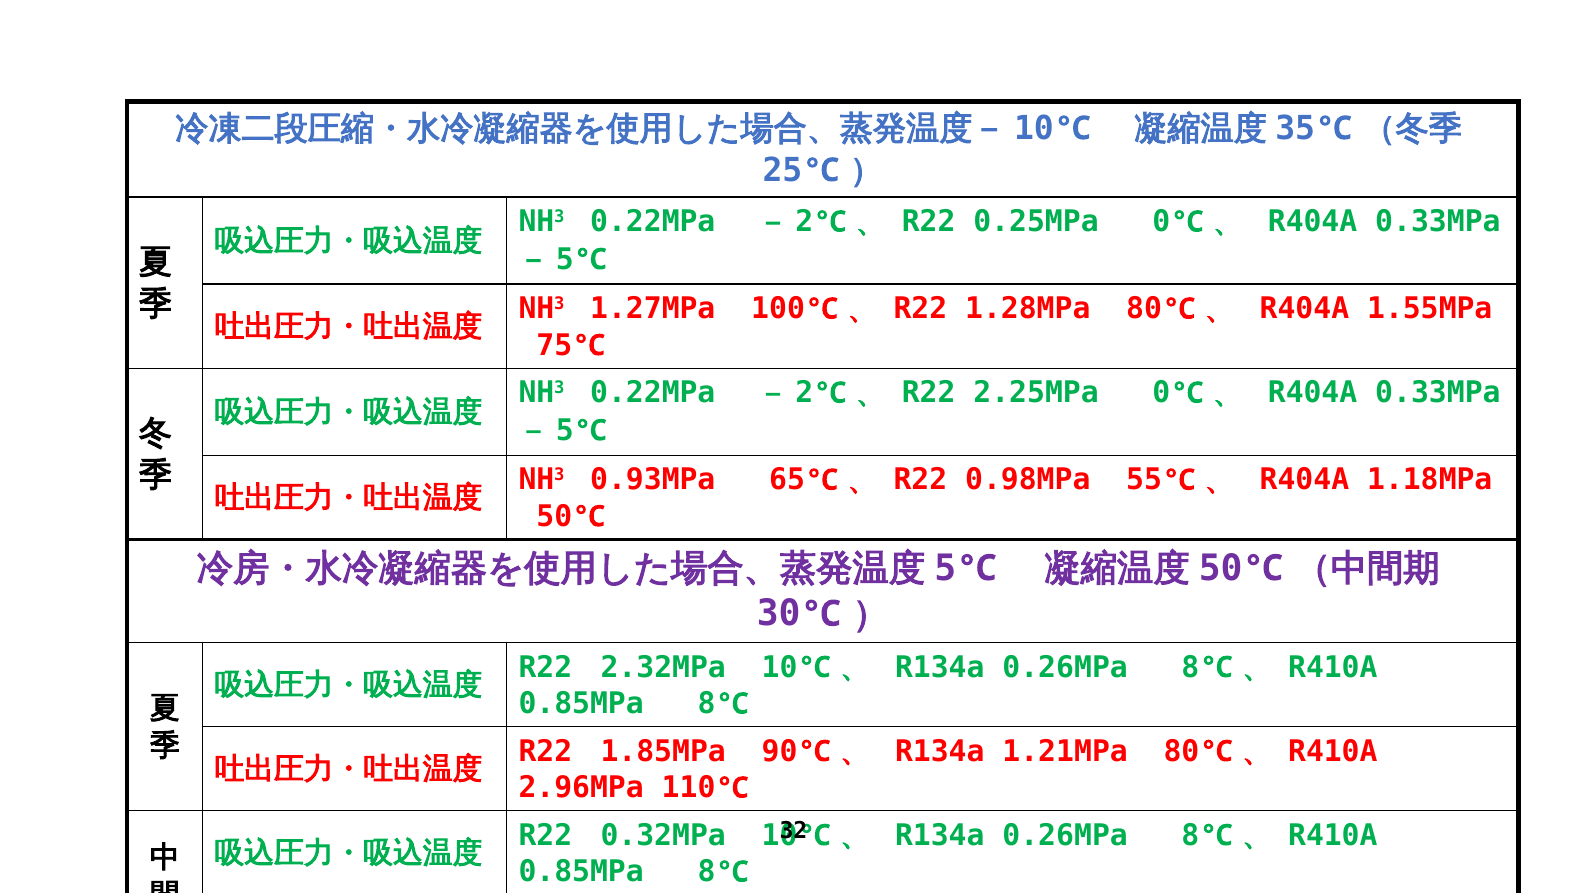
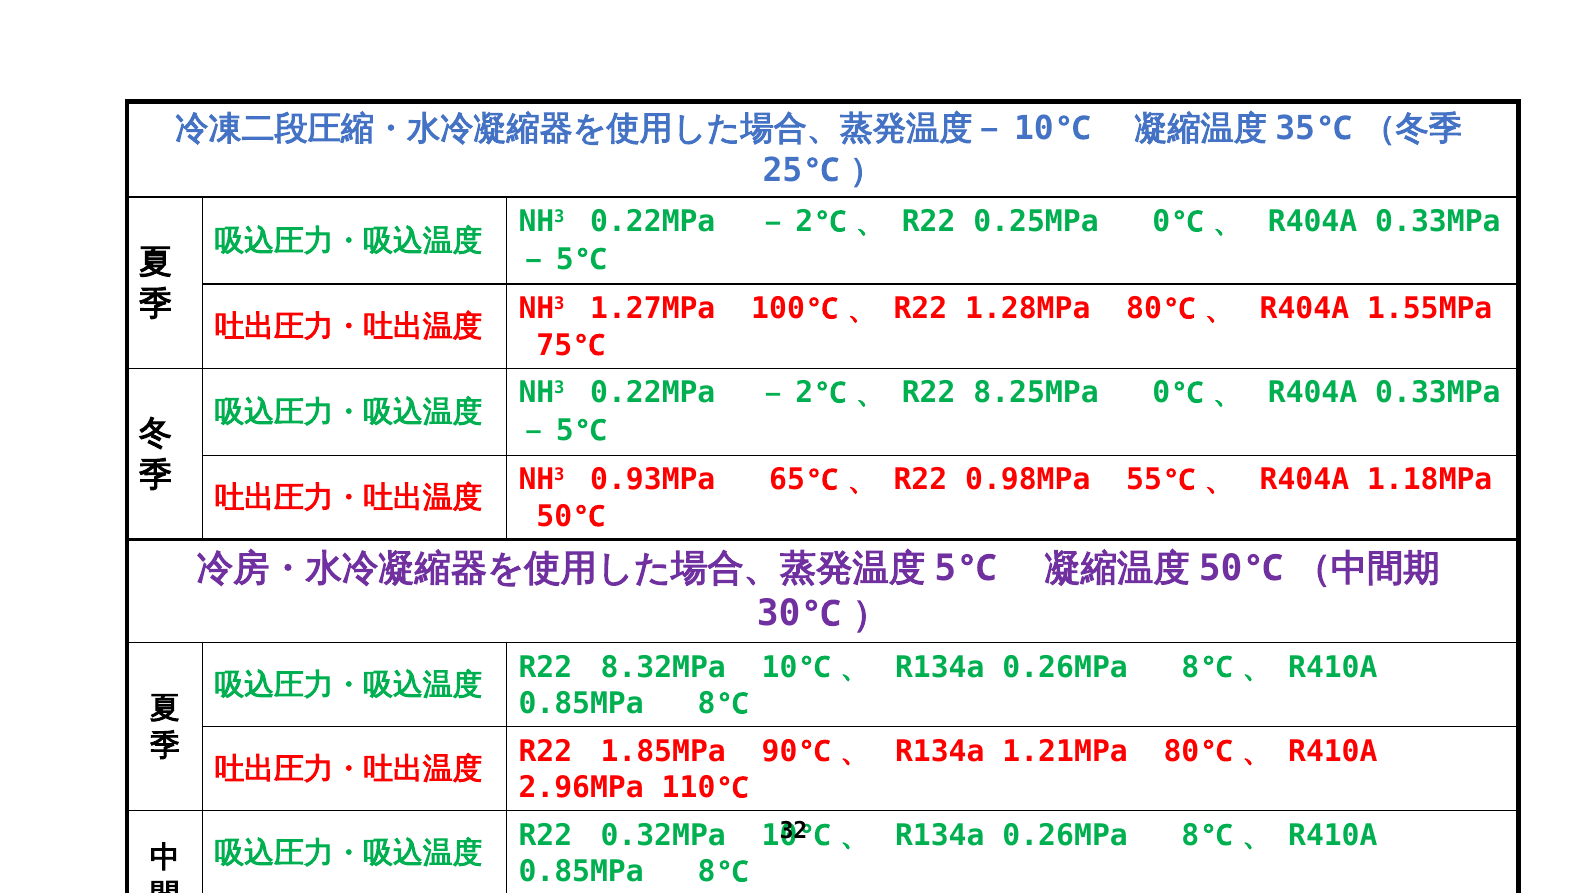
2.25MPa: 2.25MPa -> 8.25MPa (1036, 393)
2.32MPa: 2.32MPa -> 8.32MPa (663, 667)
